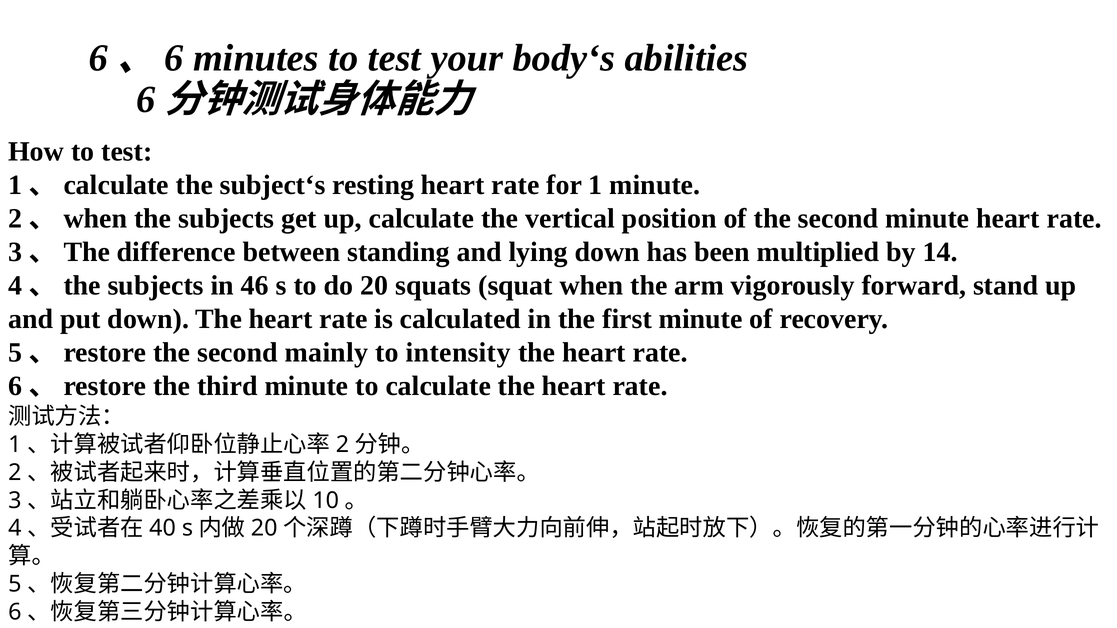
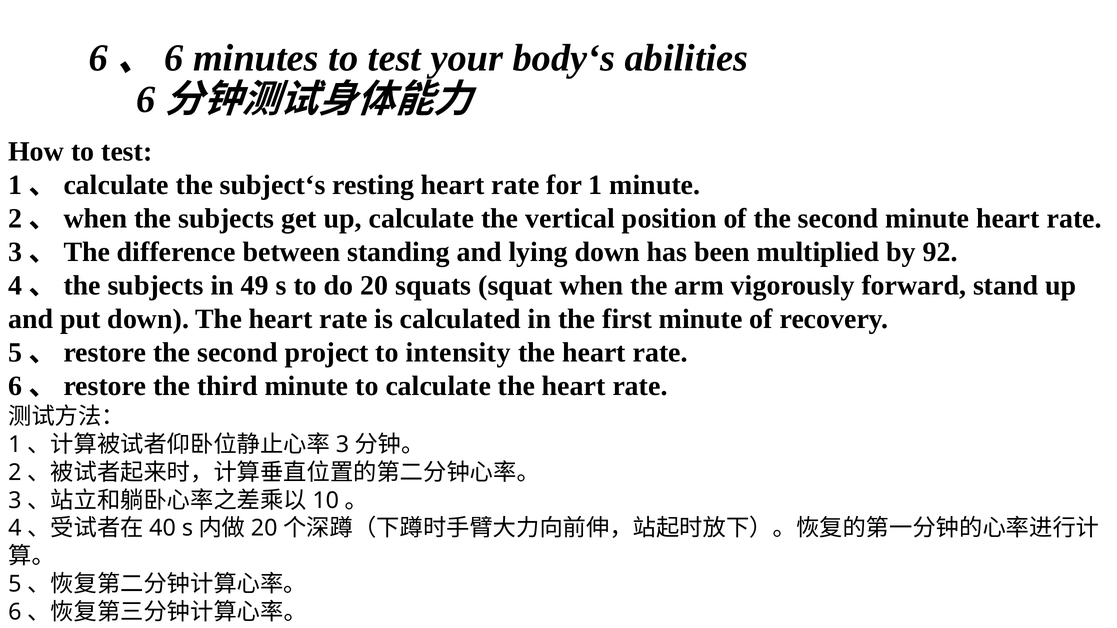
14: 14 -> 92 (940, 252)
46: 46 -> 49 (255, 286)
mainly: mainly -> project (327, 353)
2: 2 -> 3 (342, 445)
